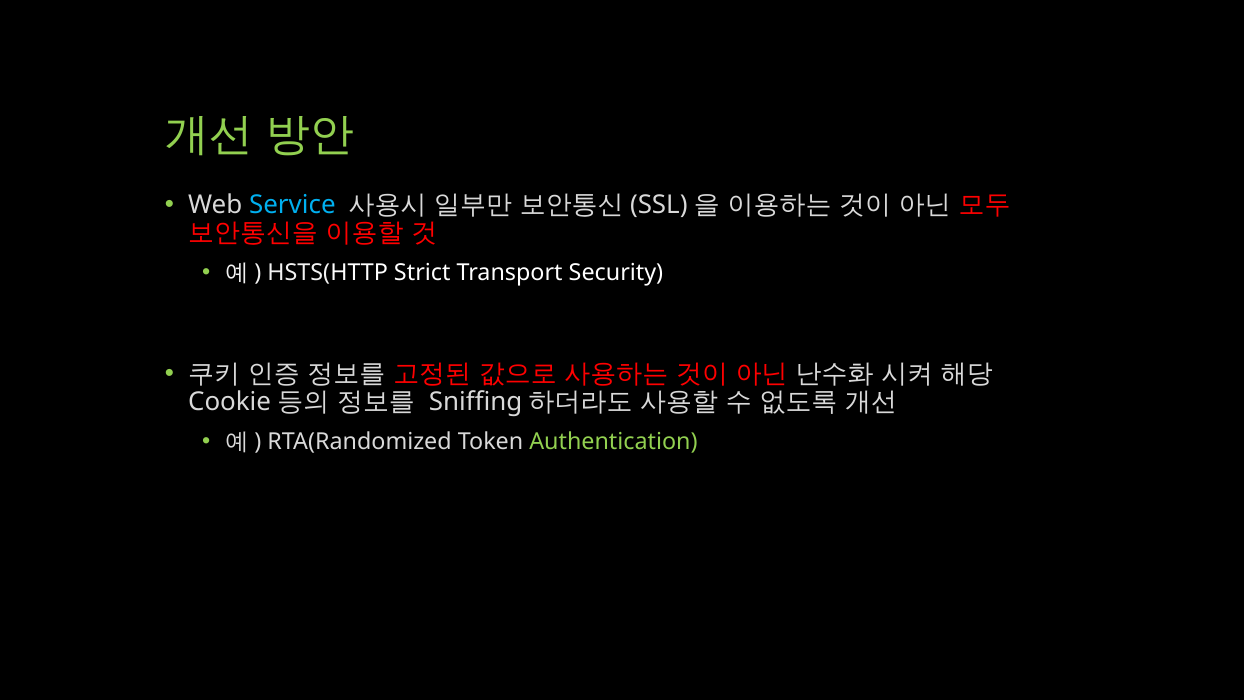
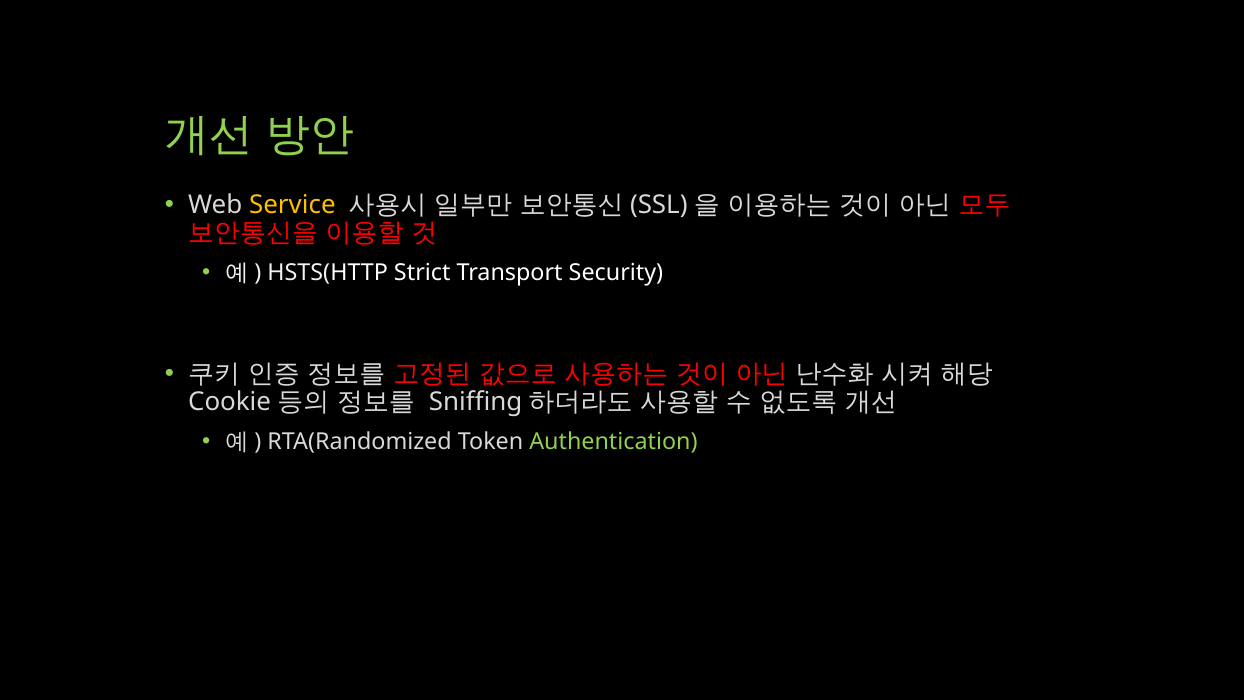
Service colour: light blue -> yellow (292, 205)
